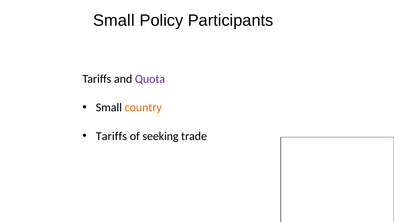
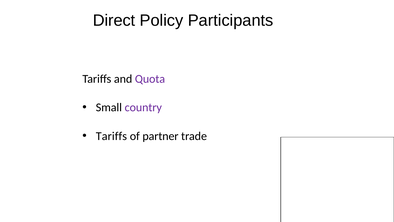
Small: Small -> Direct (114, 20)
country colour: orange -> purple (143, 107)
seeking: seeking -> partner (160, 136)
